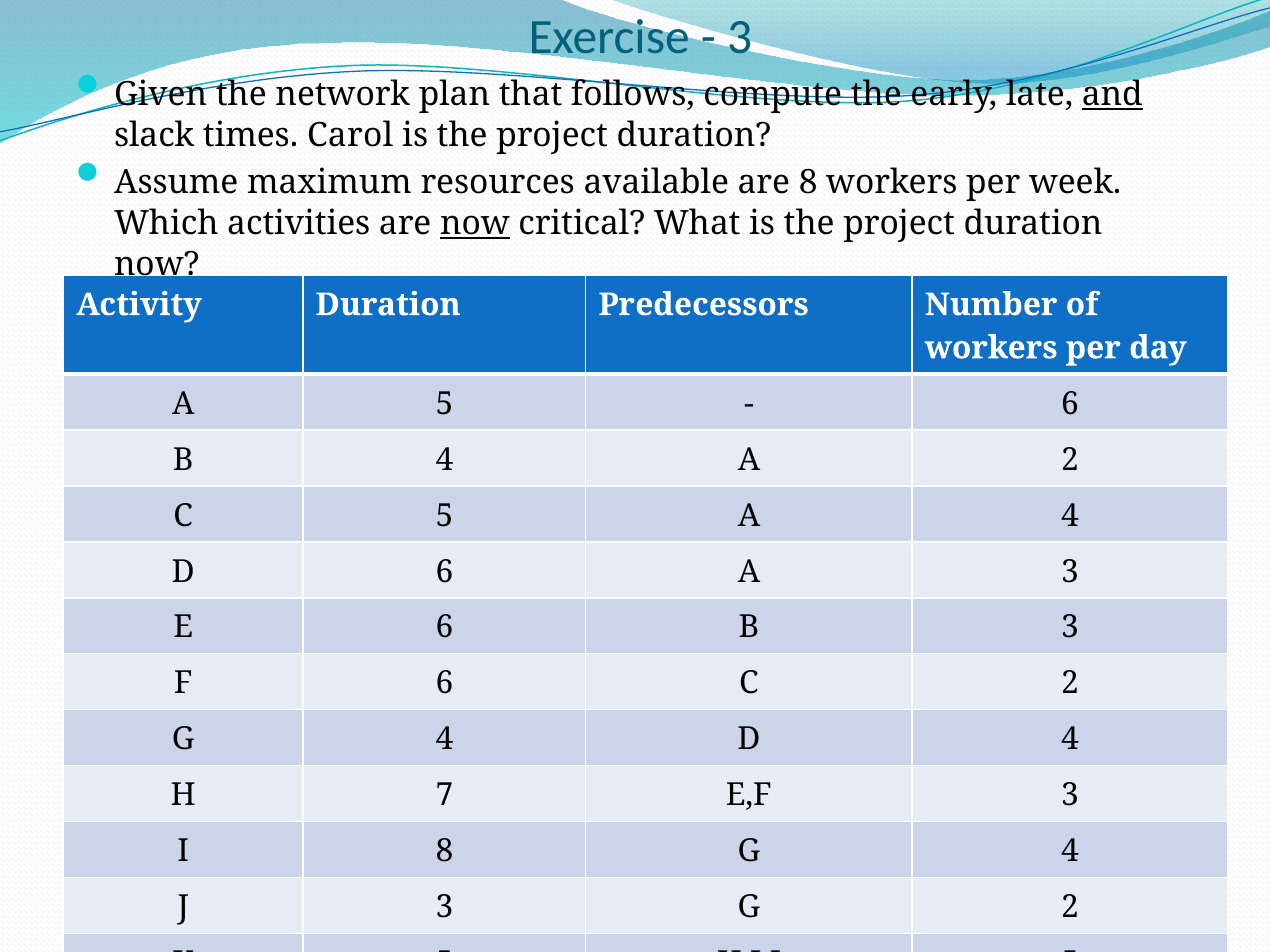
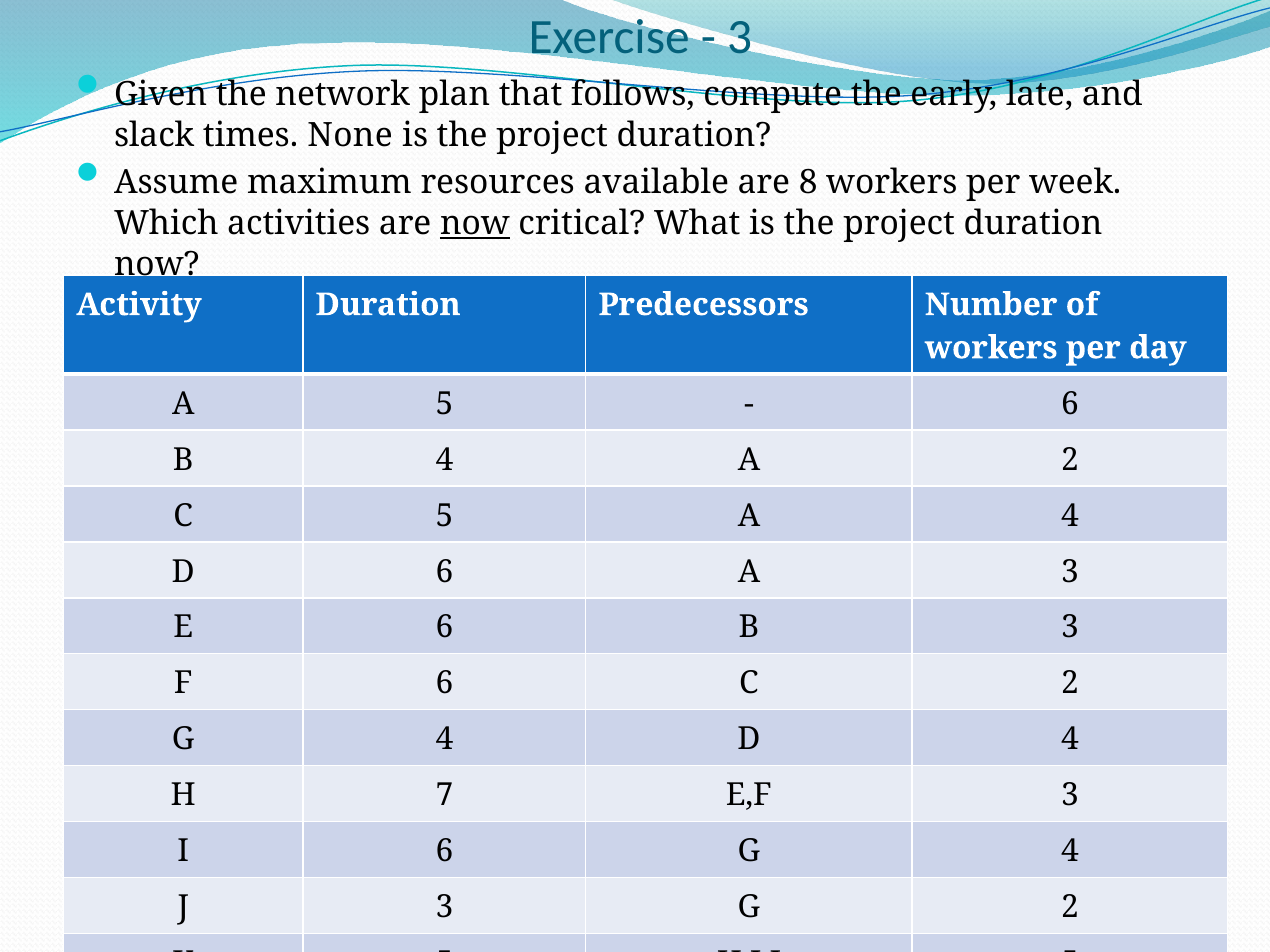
and underline: present -> none (1112, 94)
Carol: Carol -> None (350, 135)
I 8: 8 -> 6 (444, 852)
